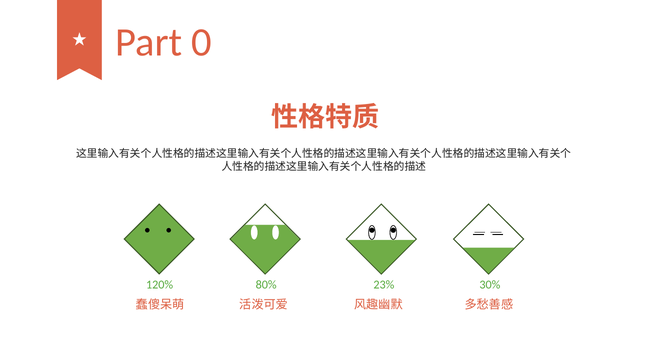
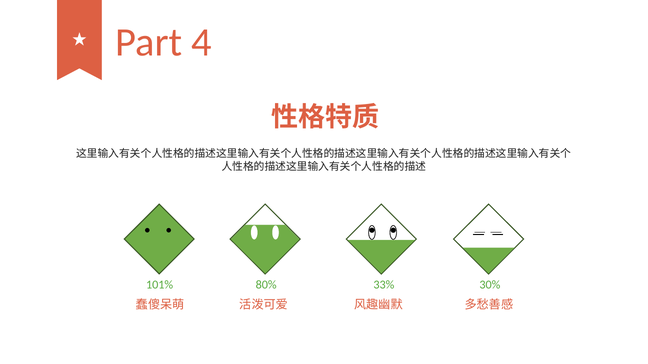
0: 0 -> 4 (202, 43)
120%: 120% -> 101% (160, 285)
23%: 23% -> 33% (384, 285)
